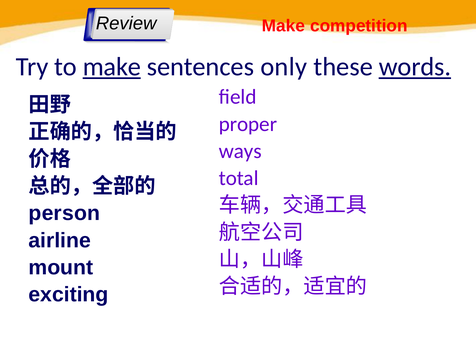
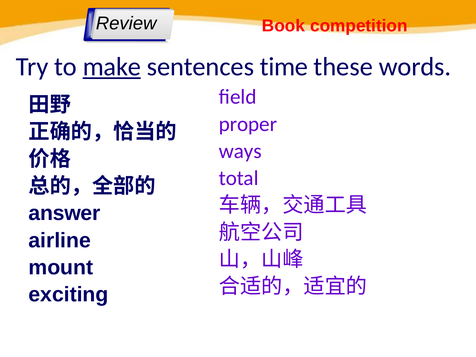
Make: Make -> Book (283, 26)
only: only -> time (284, 67)
words underline: present -> none (415, 67)
person: person -> answer (65, 213)
